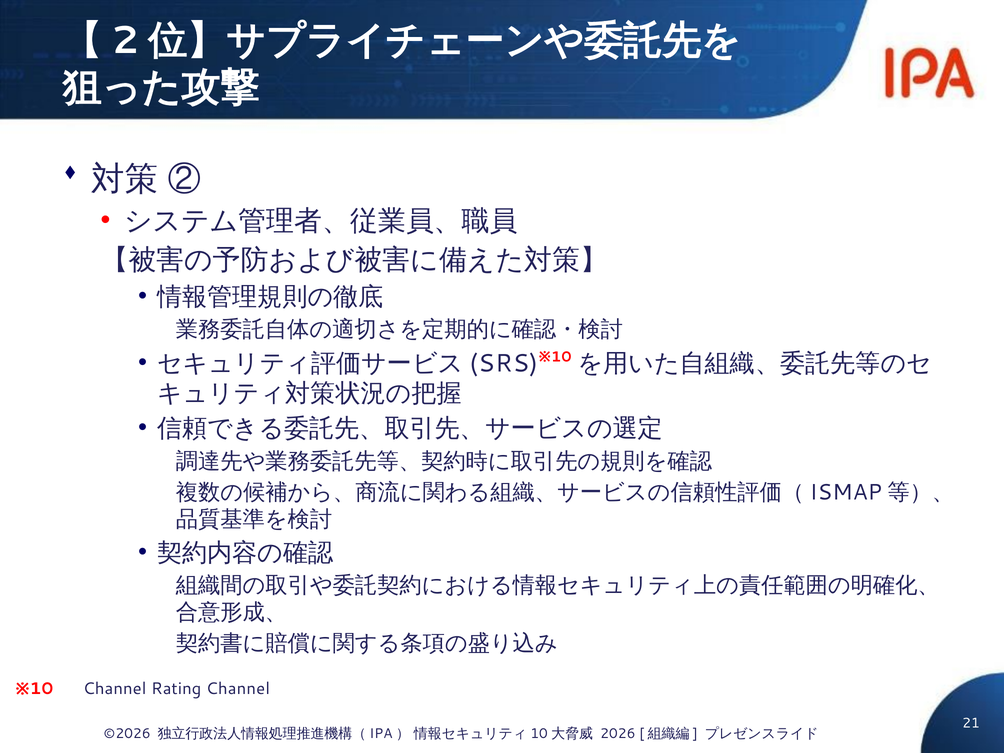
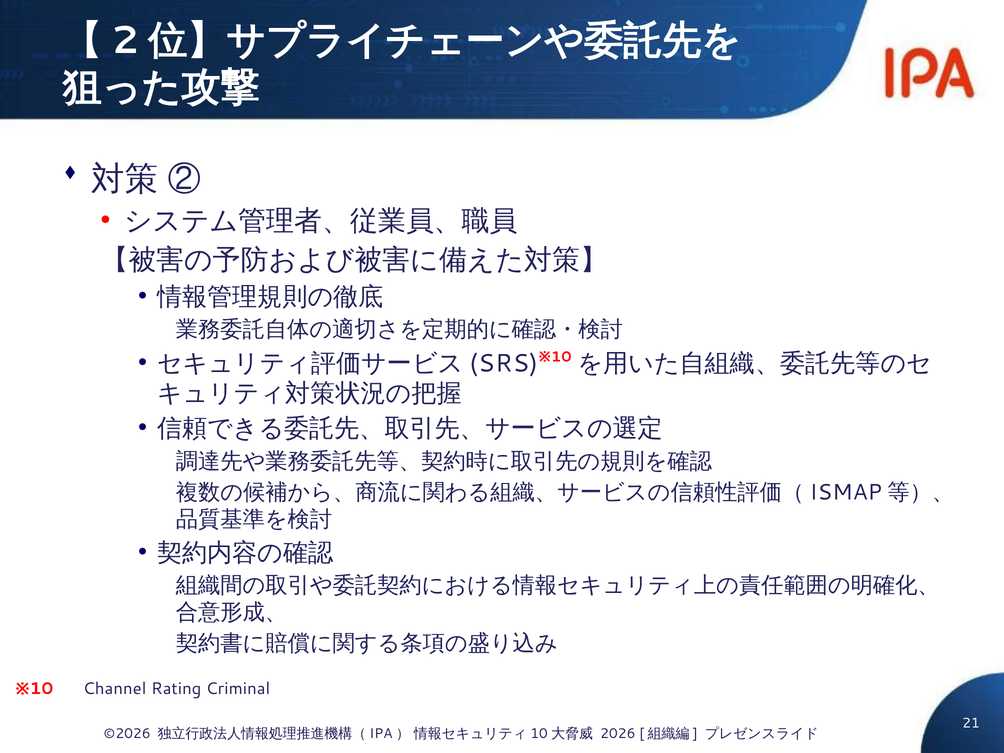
Rating Channel: Channel -> Criminal (238, 689)
